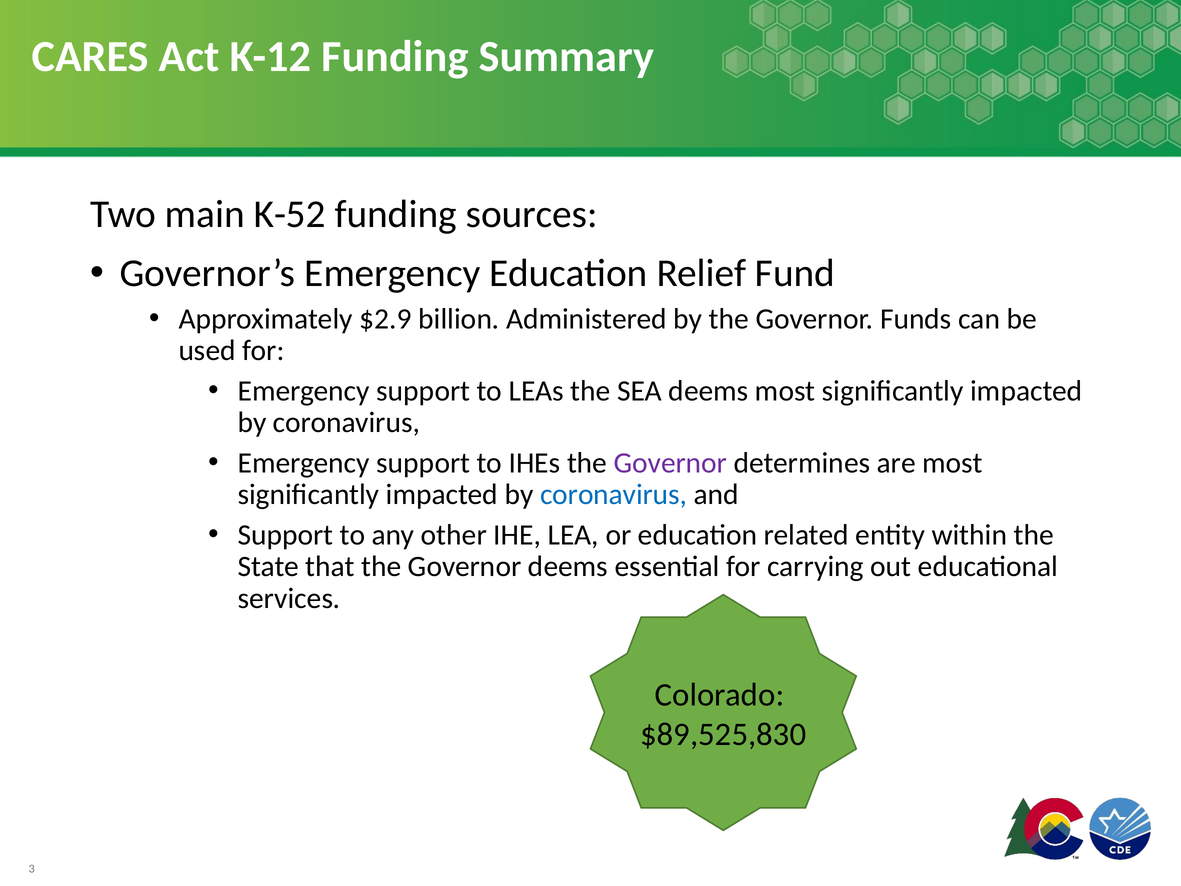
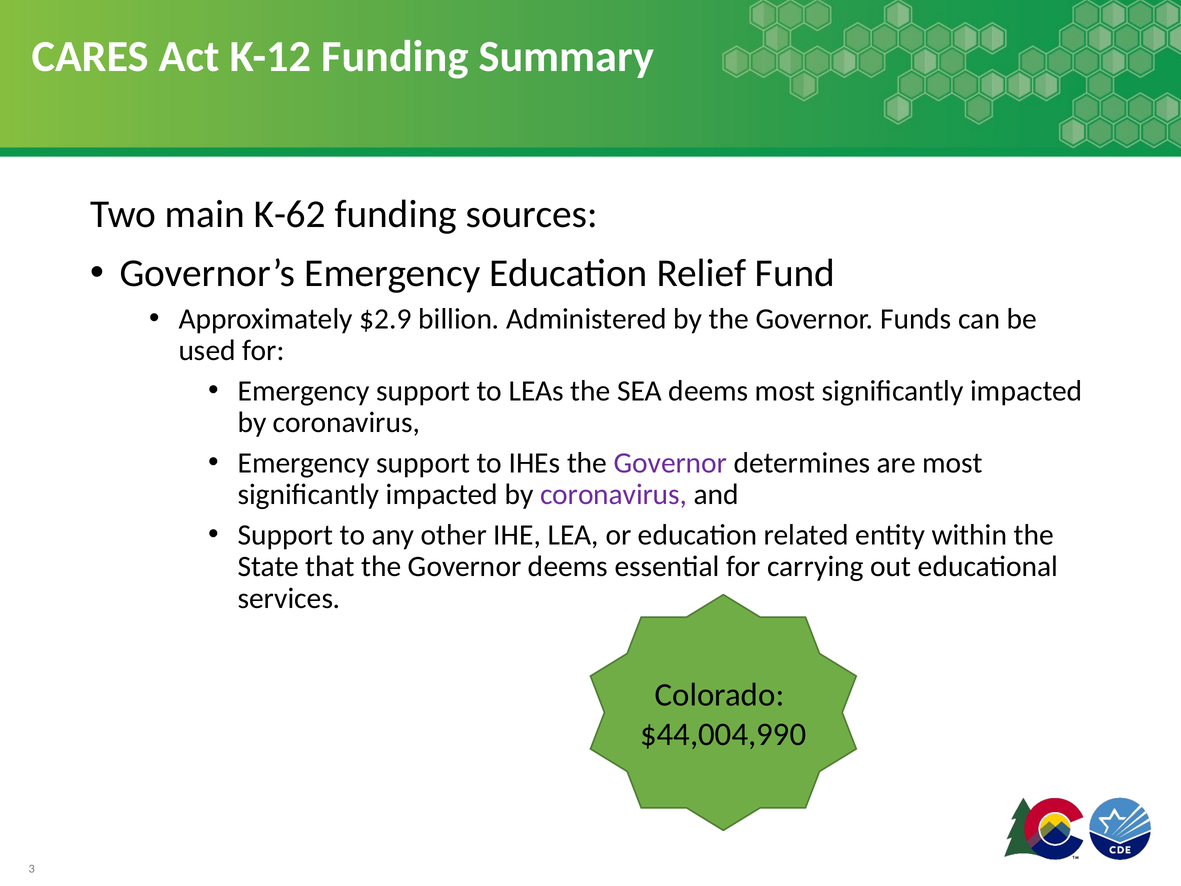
K-52: K-52 -> K-62 (290, 214)
coronavirus colour: blue -> purple (614, 495)
$89,525,830: $89,525,830 -> $44,004,990 (723, 734)
